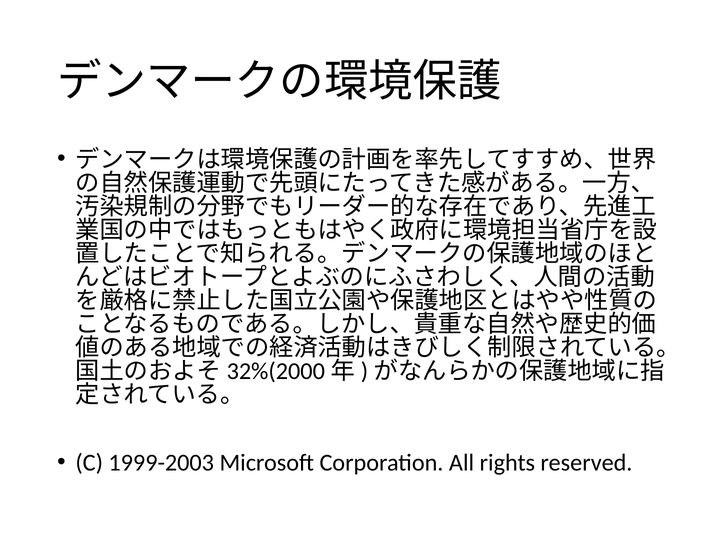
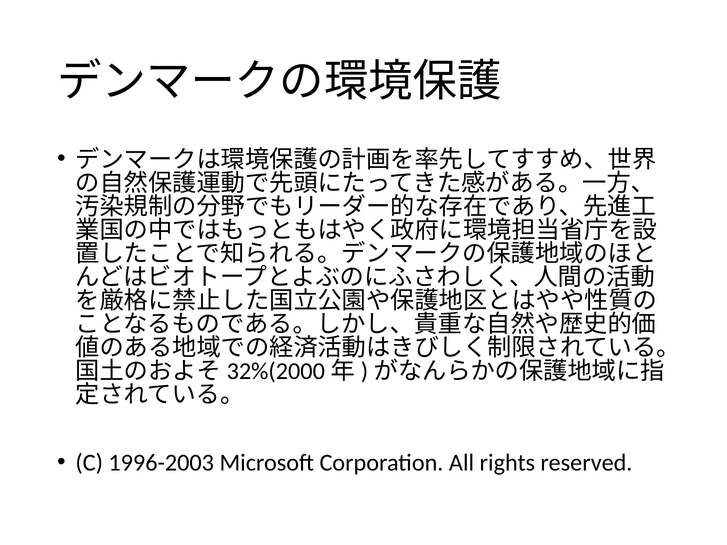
1999-2003: 1999-2003 -> 1996-2003 (161, 463)
